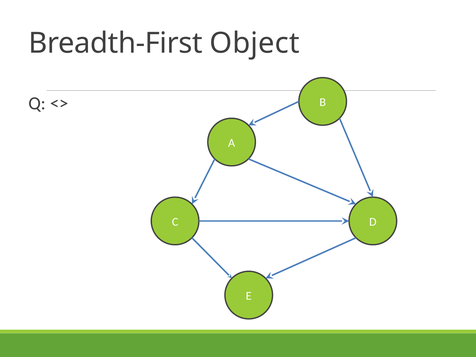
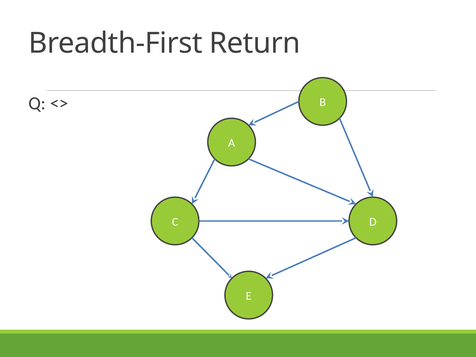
Object: Object -> Return (255, 43)
